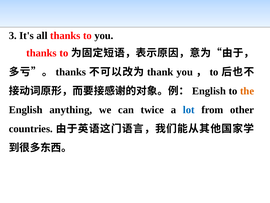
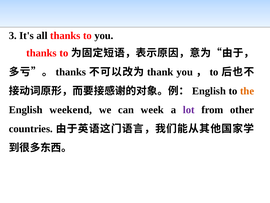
anything: anything -> weekend (71, 110)
twice: twice -> week (152, 110)
lot colour: blue -> purple (189, 110)
